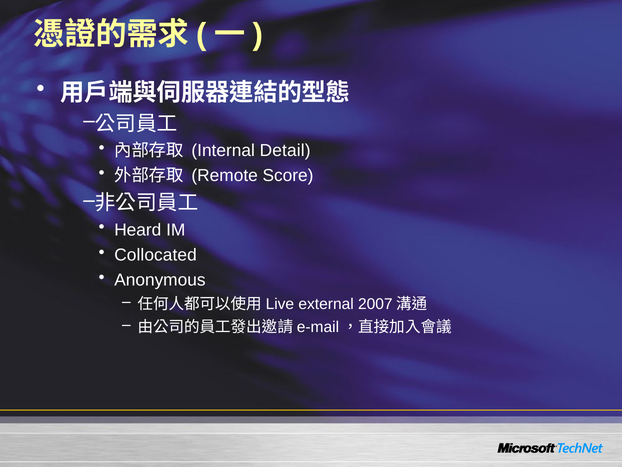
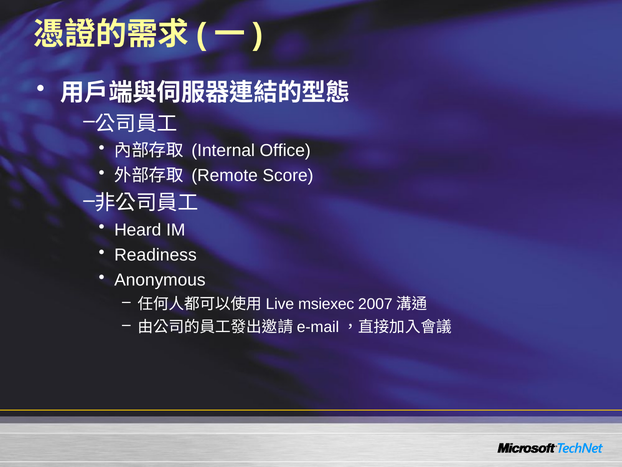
Detail: Detail -> Office (285, 150)
Collocated: Collocated -> Readiness (156, 255)
external: external -> msiexec (326, 304)
